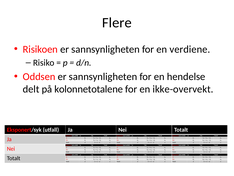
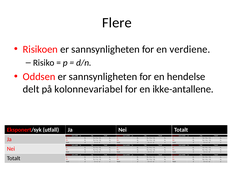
kolonnetotalene: kolonnetotalene -> kolonnevariabel (89, 89)
ikke-overvekt: ikke-overvekt -> ikke-antallene (183, 89)
